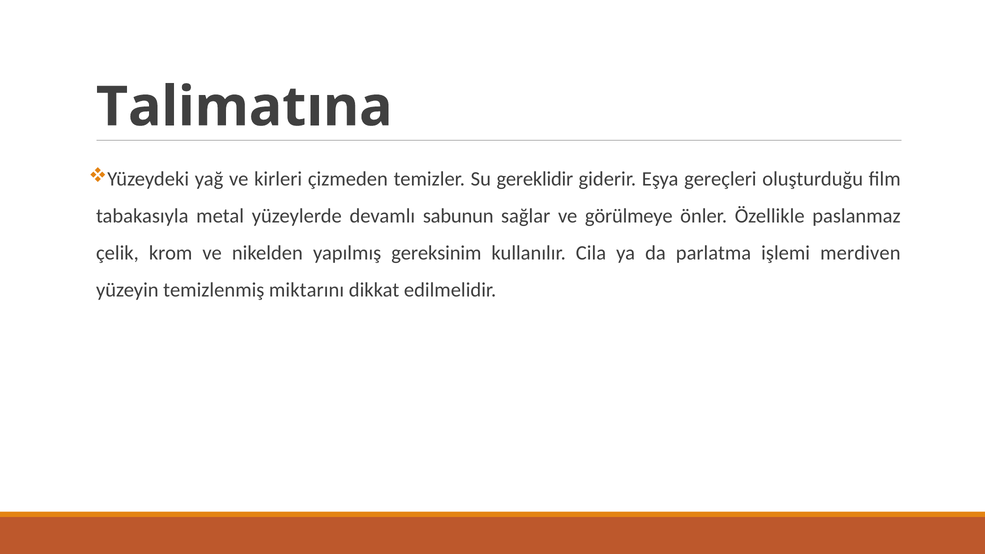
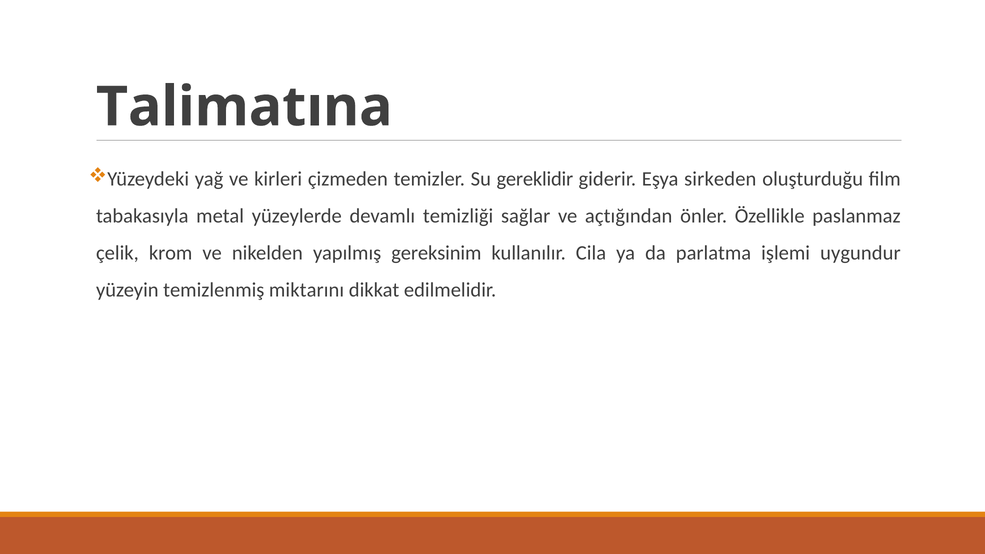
gereçleri: gereçleri -> sirkeden (720, 179)
sabunun: sabunun -> temizliği (458, 216)
görülmeye: görülmeye -> açtığından (629, 216)
merdiven: merdiven -> uygundur (860, 253)
